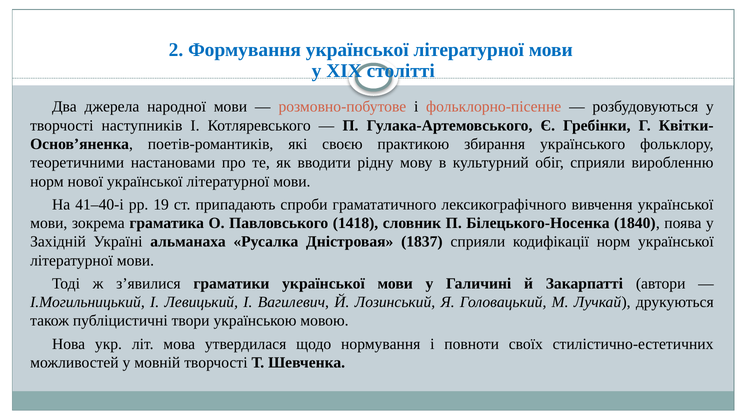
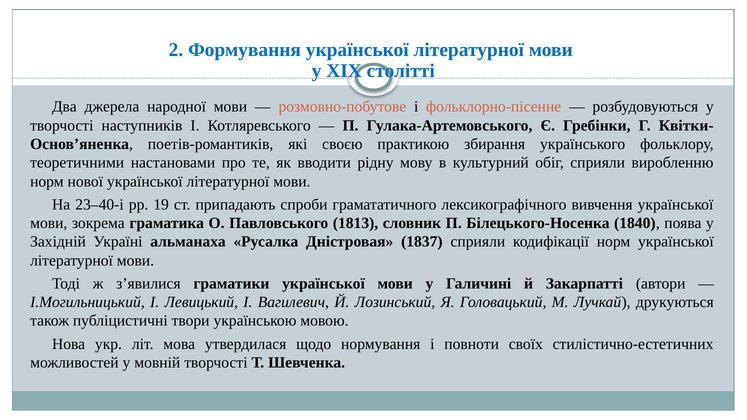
41–40-і: 41–40-і -> 23–40-і (99, 205)
1418: 1418 -> 1813 (356, 223)
